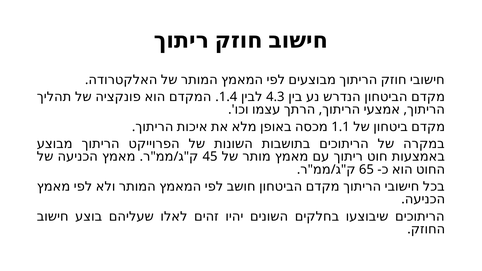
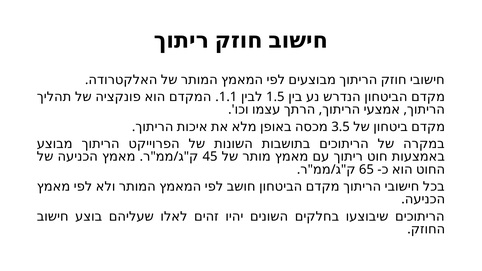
1.4: 1.4 -> 1.1 (228, 97)
4.3: 4.3 -> 1.5 (275, 97)
1.1: 1.1 -> 3.5 (341, 127)
